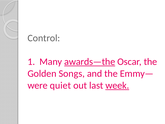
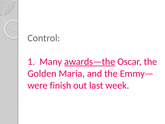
Songs: Songs -> Maria (72, 73)
quiet: quiet -> finish (60, 85)
week underline: present -> none (117, 85)
